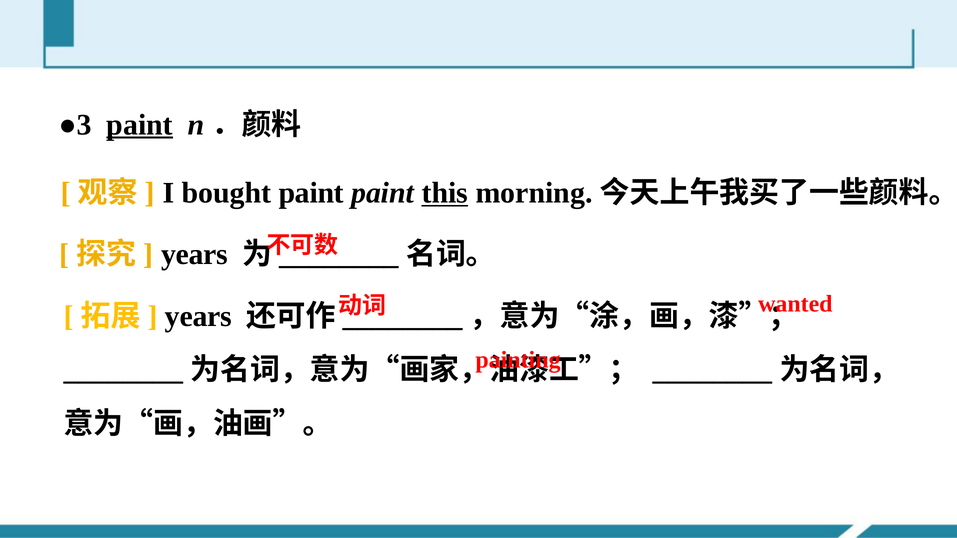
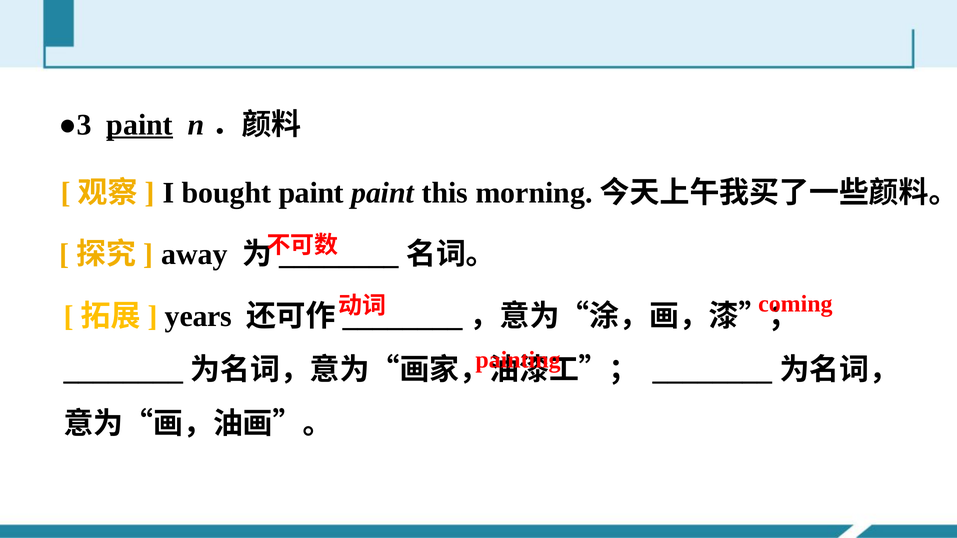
this underline: present -> none (445, 193)
years: years -> away (194, 255)
wanted: wanted -> coming (795, 304)
